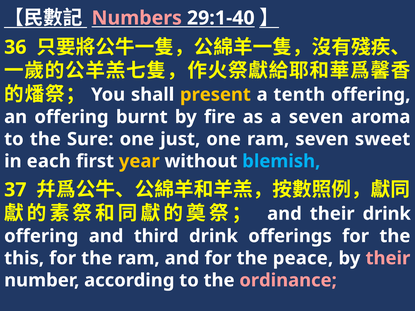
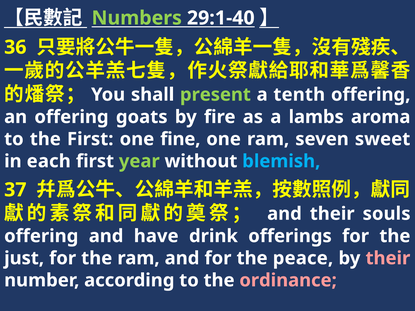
Numbers colour: pink -> light green (137, 18)
present colour: yellow -> light green (215, 95)
burnt: burnt -> goats (142, 117)
a seven: seven -> lambs (316, 117)
the Sure: Sure -> First (90, 139)
just: just -> fine (180, 139)
year colour: yellow -> light green (139, 161)
their drink: drink -> souls (387, 214)
third: third -> have (156, 236)
this: this -> just (24, 258)
